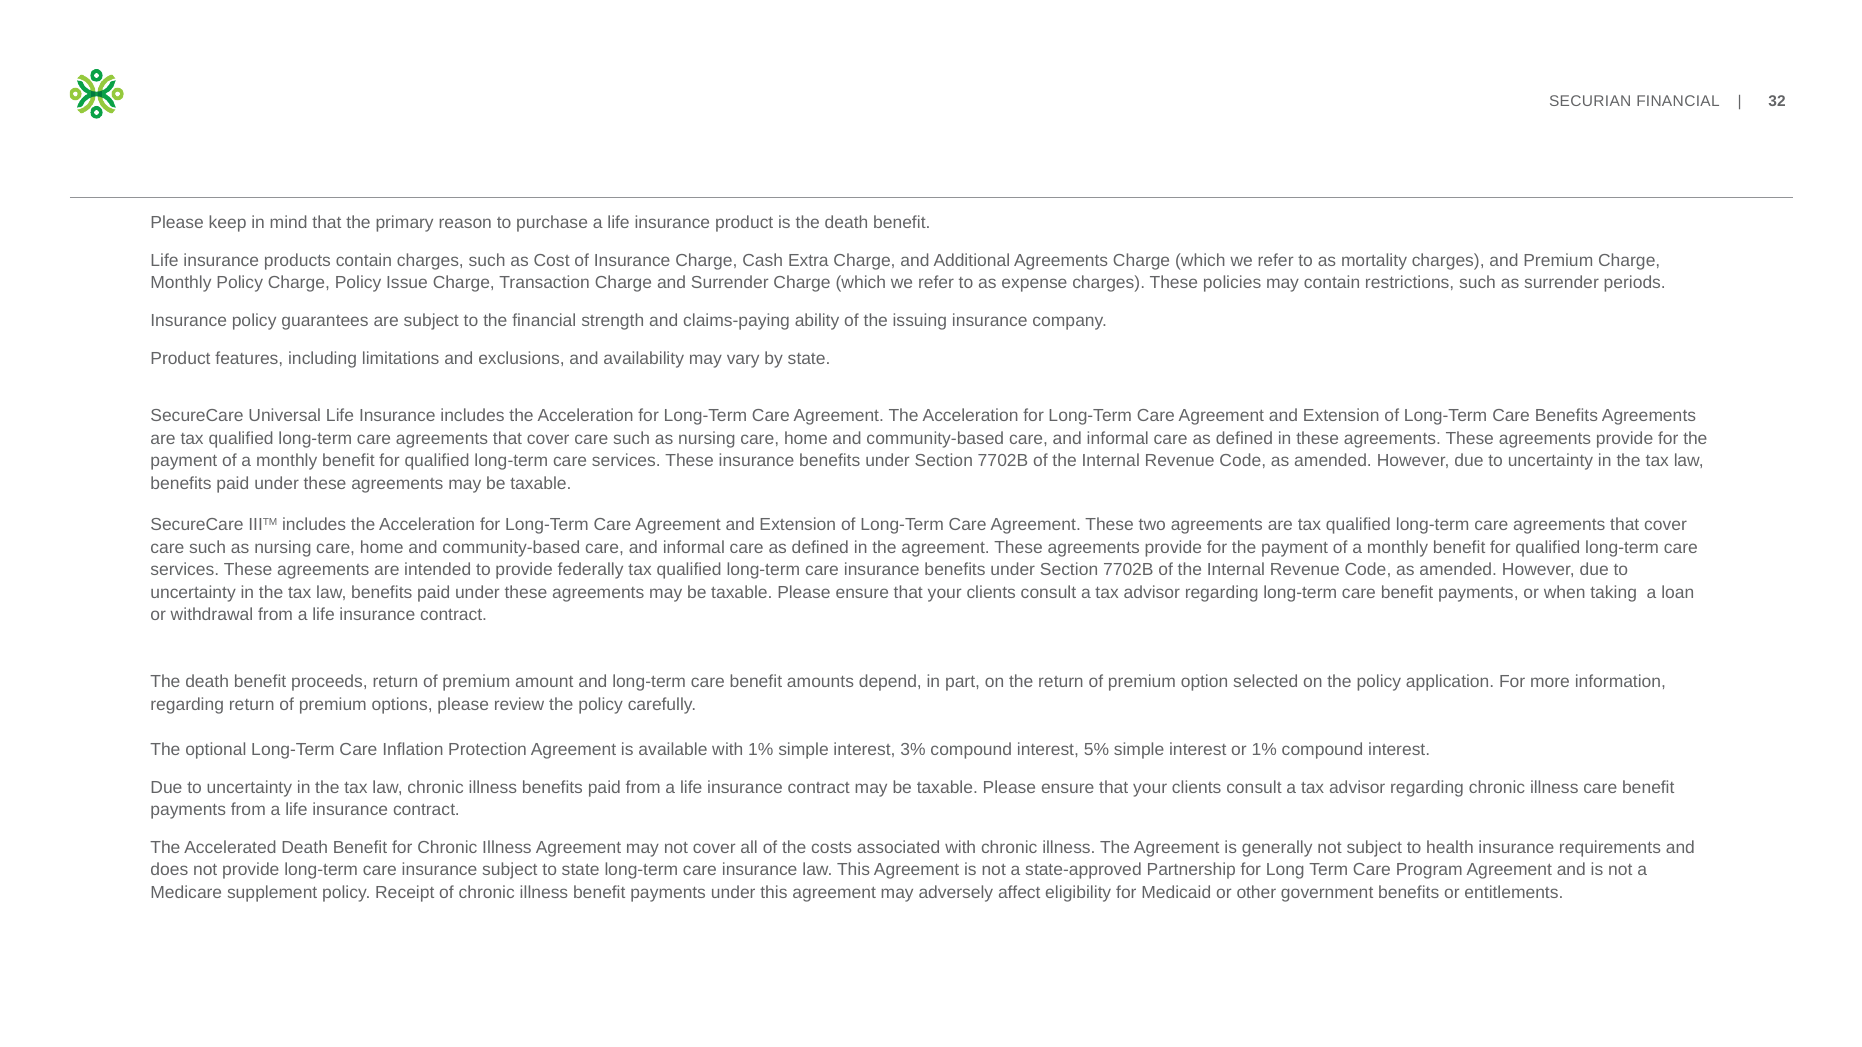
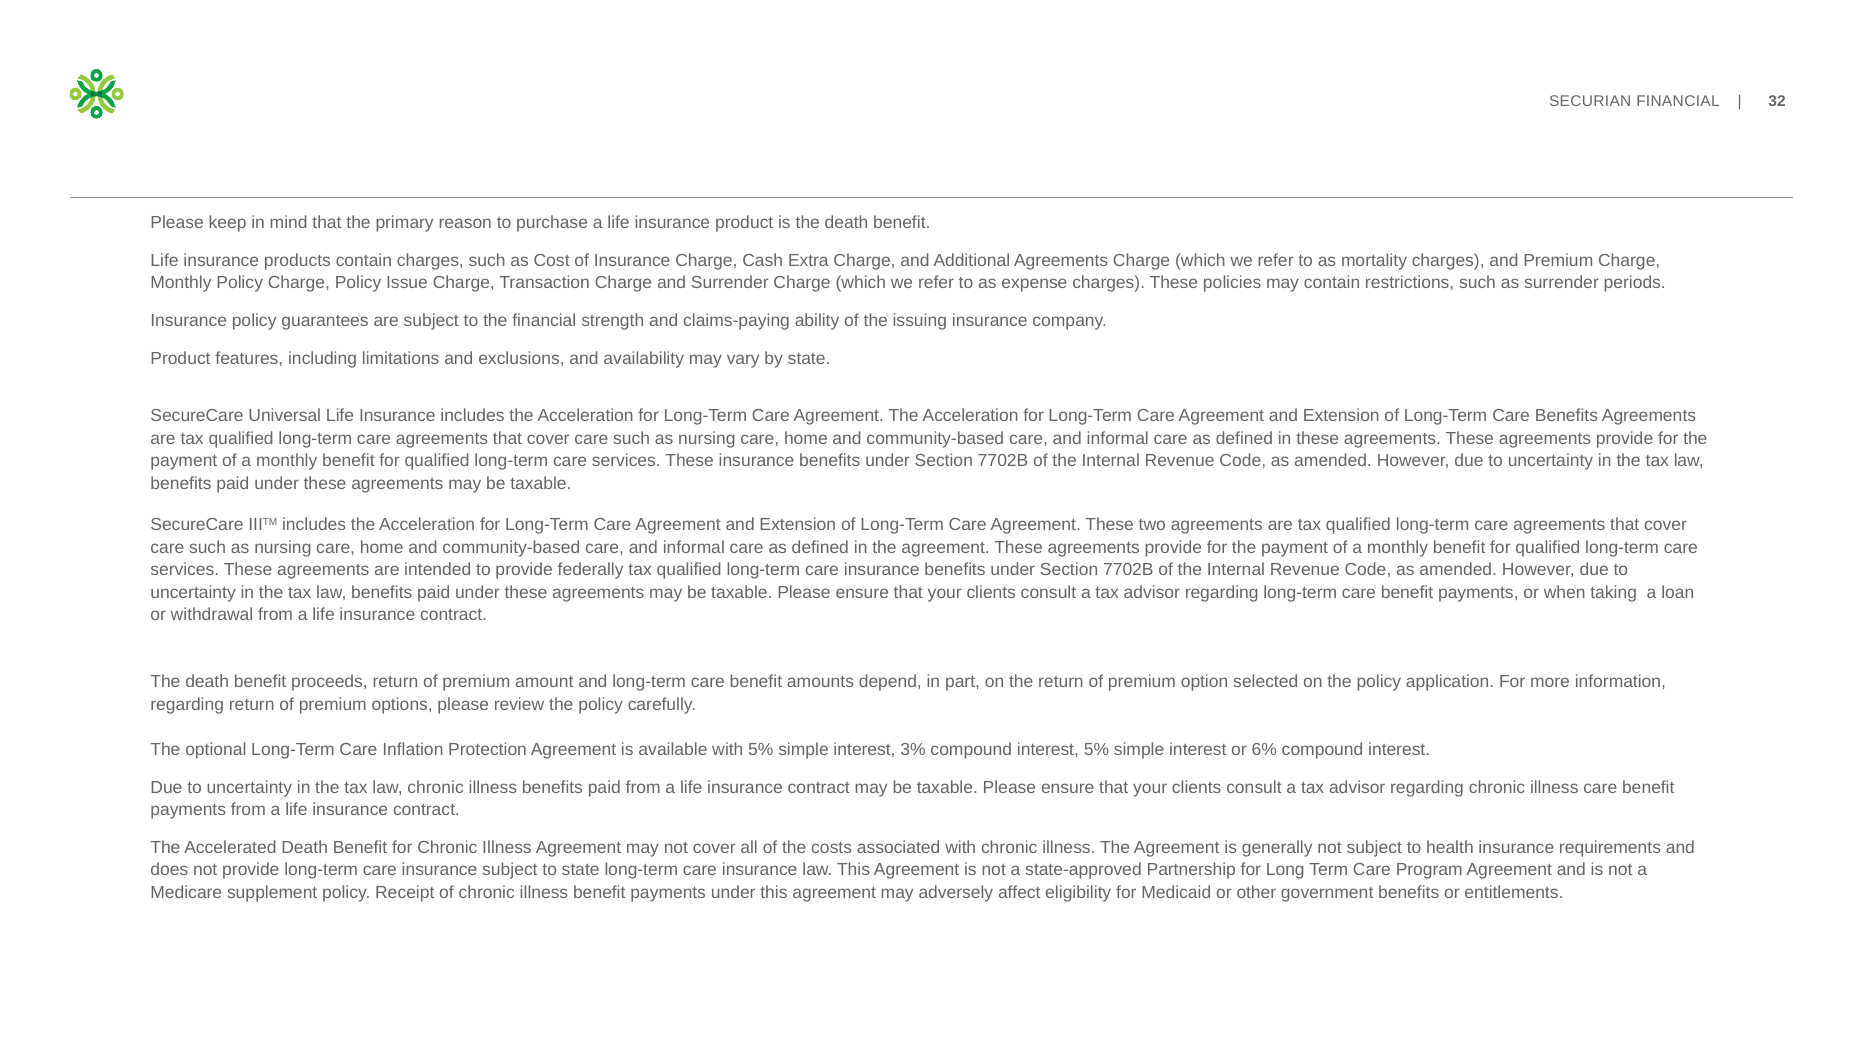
with 1%: 1% -> 5% (761, 750)
or 1%: 1% -> 6% (1264, 750)
